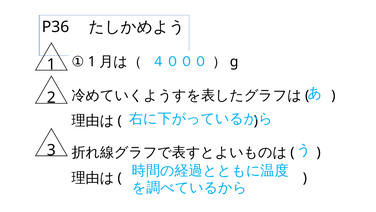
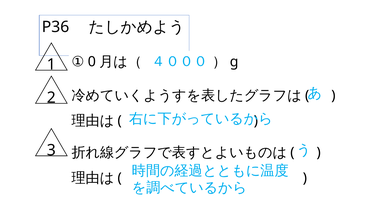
① 1: 1 -> 0 (92, 62)
